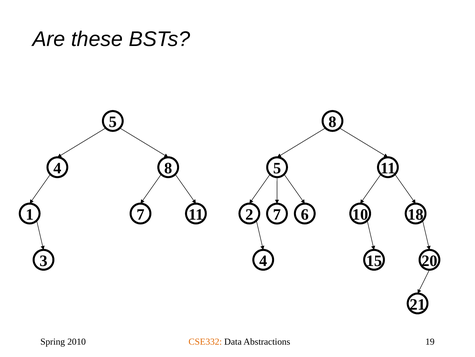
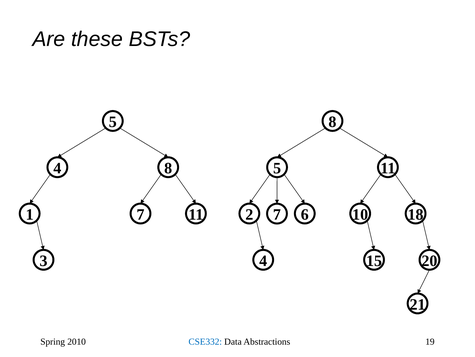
CSE332 colour: orange -> blue (205, 341)
